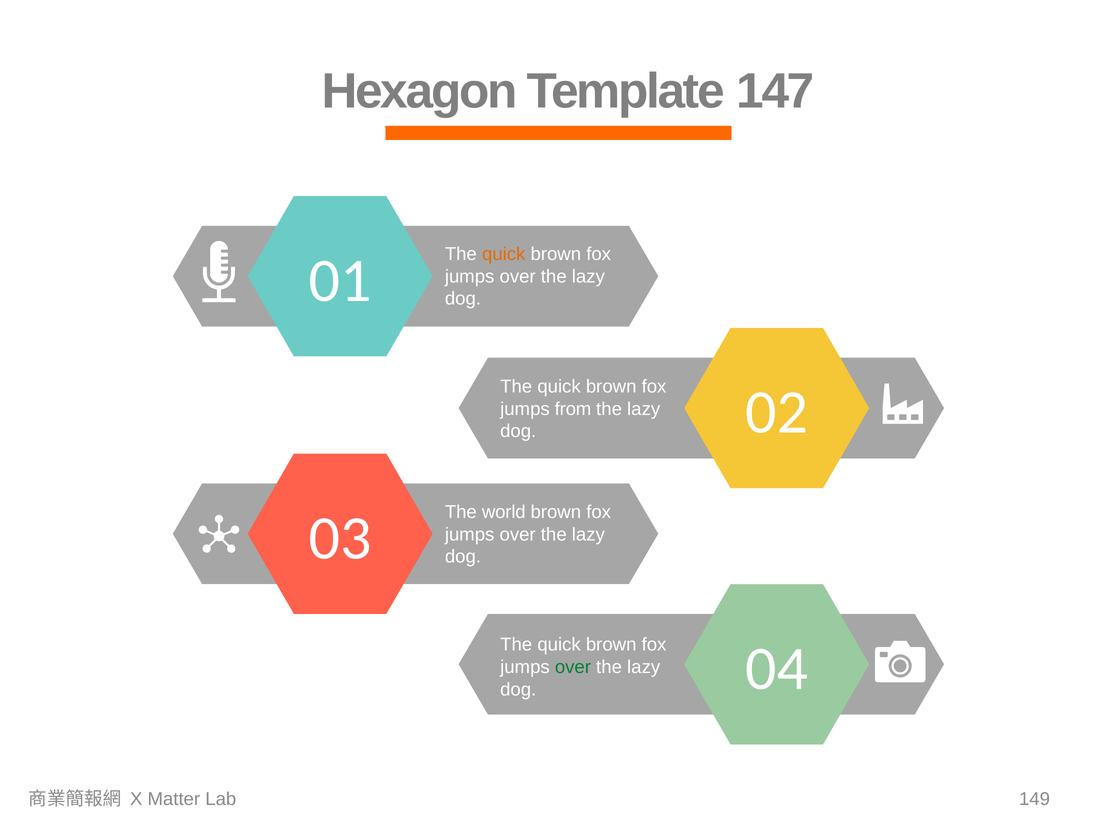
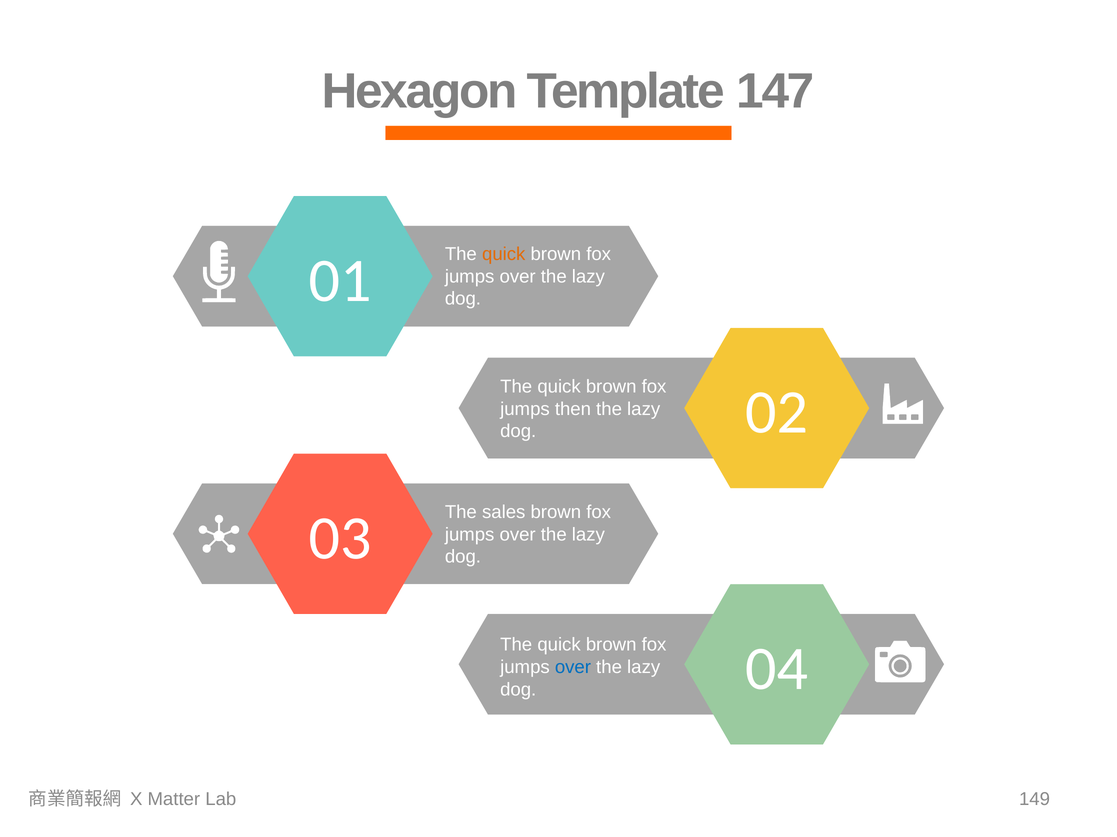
from: from -> then (573, 409)
world: world -> sales (504, 513)
over colour: green -> blue (573, 668)
